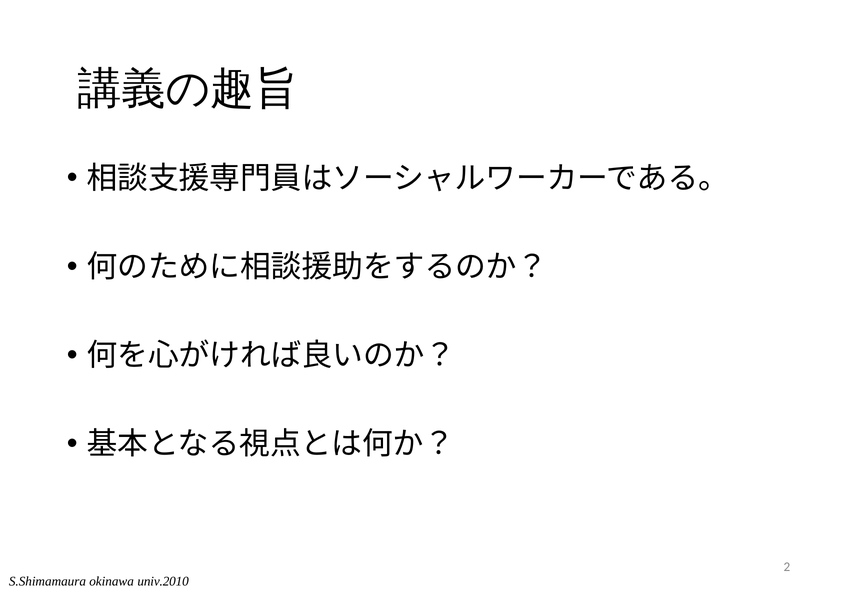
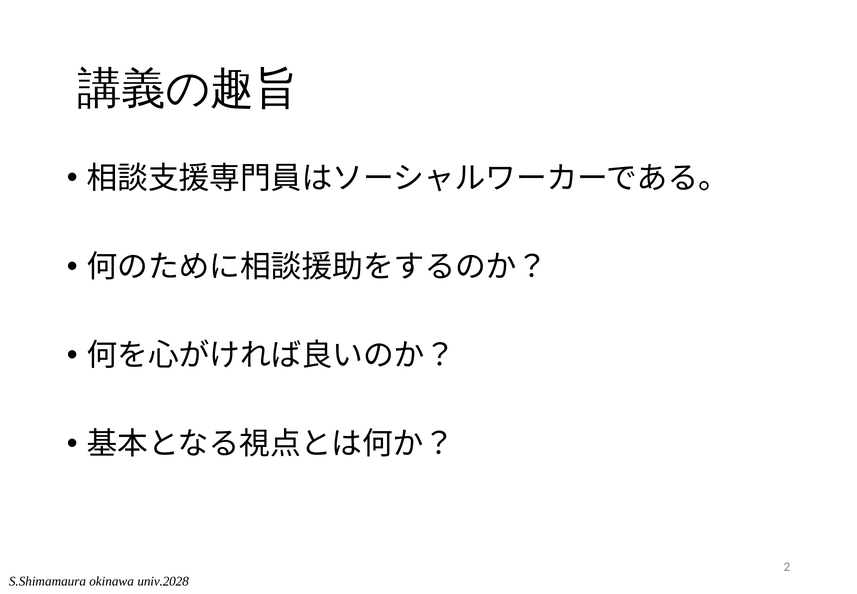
univ.2010: univ.2010 -> univ.2028 (163, 581)
